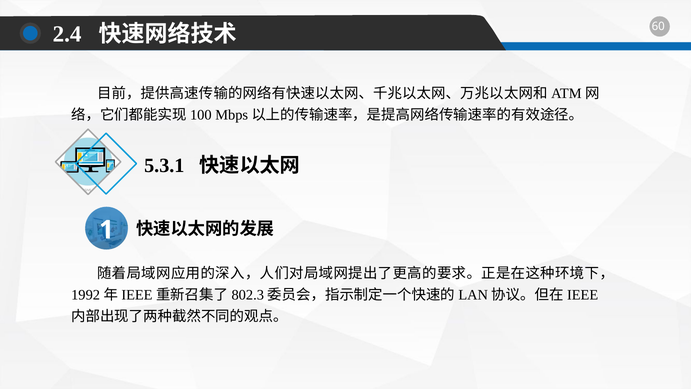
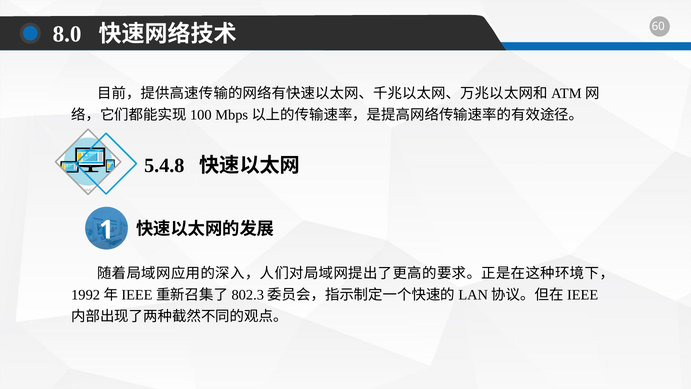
2.4: 2.4 -> 8.0 (67, 34)
5.3.1: 5.3.1 -> 5.4.8 (164, 165)
